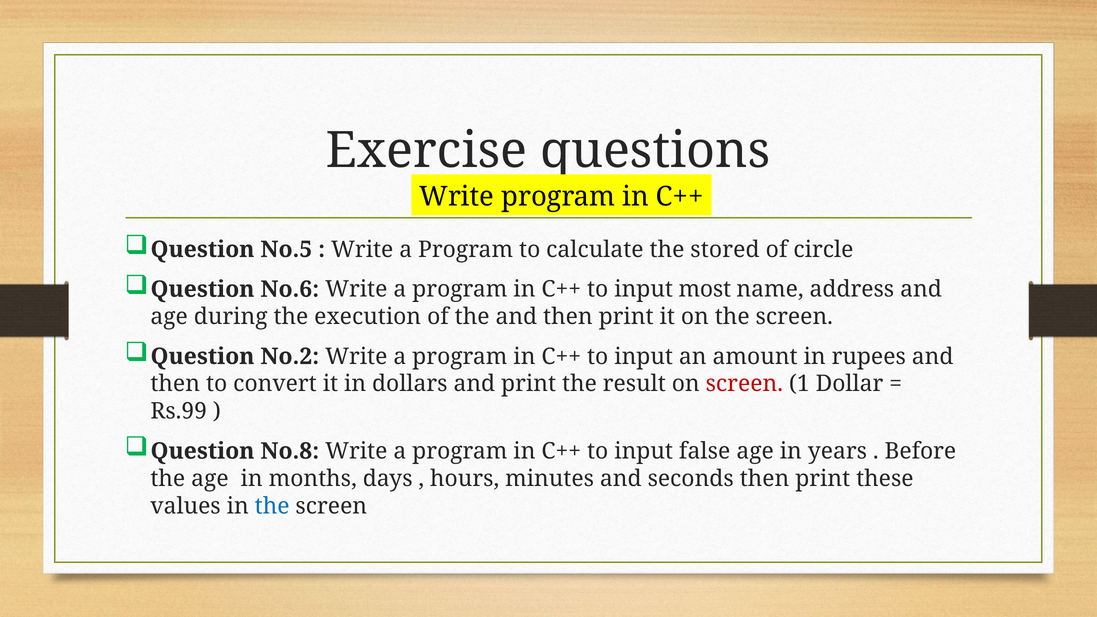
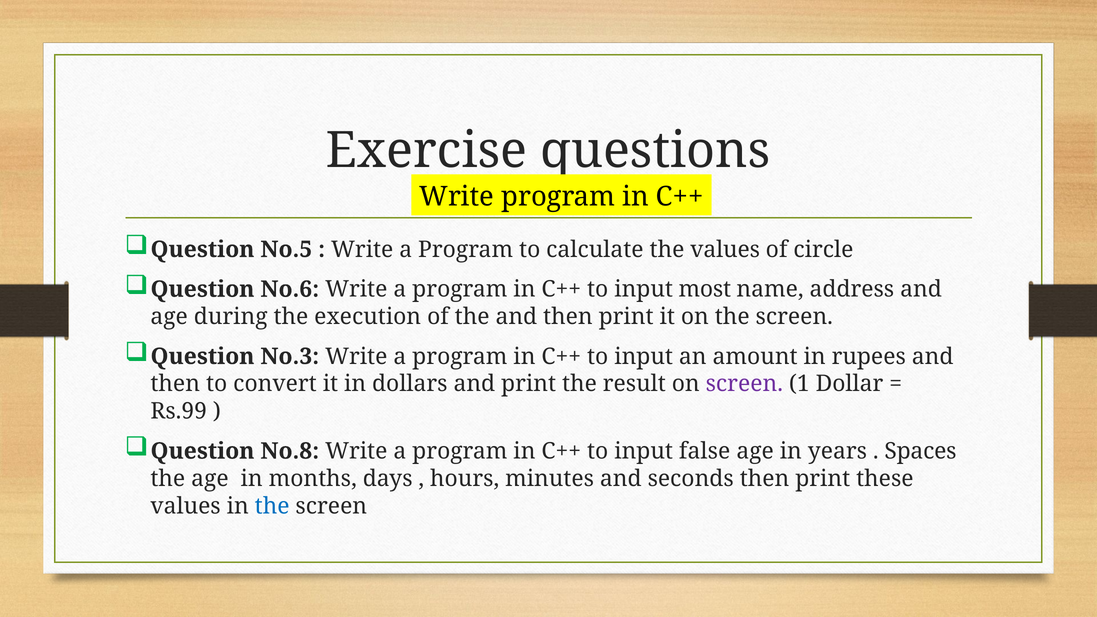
the stored: stored -> values (725, 250)
No.2: No.2 -> No.3 (290, 357)
screen colour: red -> purple (744, 384)
Before: Before -> Spaces (920, 451)
